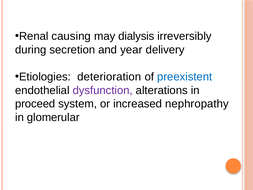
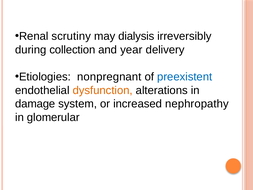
causing: causing -> scrutiny (71, 36)
secretion: secretion -> collection (72, 50)
deterioration: deterioration -> nonpregnant (109, 77)
dysfunction colour: purple -> orange (103, 90)
proceed: proceed -> damage (35, 104)
